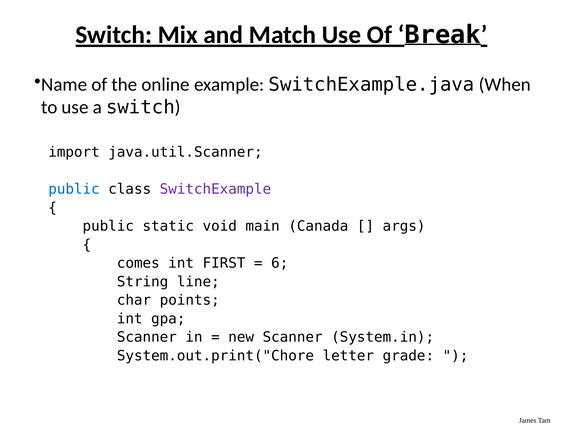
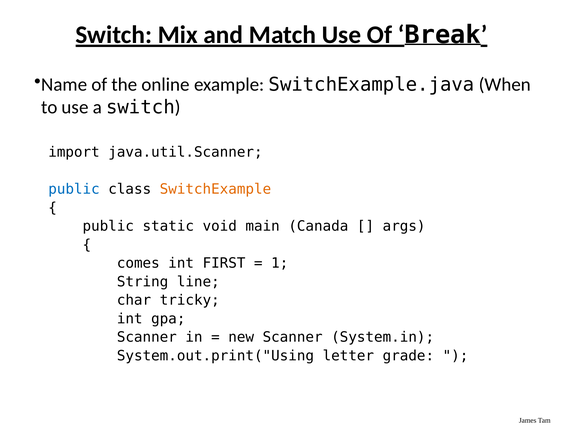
SwitchExample colour: purple -> orange (215, 189)
6: 6 -> 1 (280, 264)
points: points -> tricky (190, 301)
System.out.print("Chore: System.out.print("Chore -> System.out.print("Using (215, 356)
